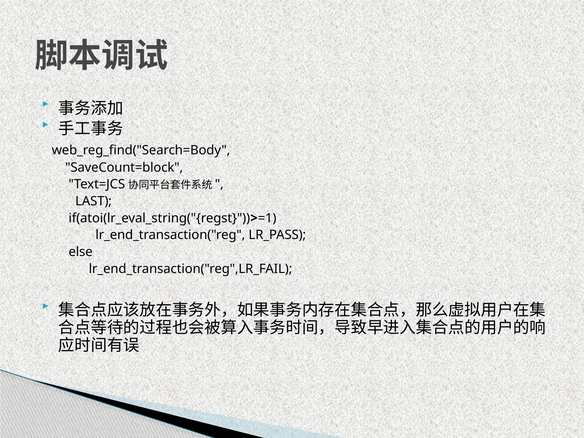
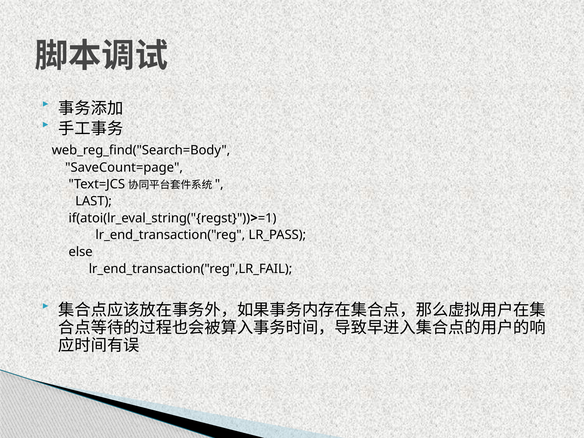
SaveCount=block: SaveCount=block -> SaveCount=page (124, 167)
